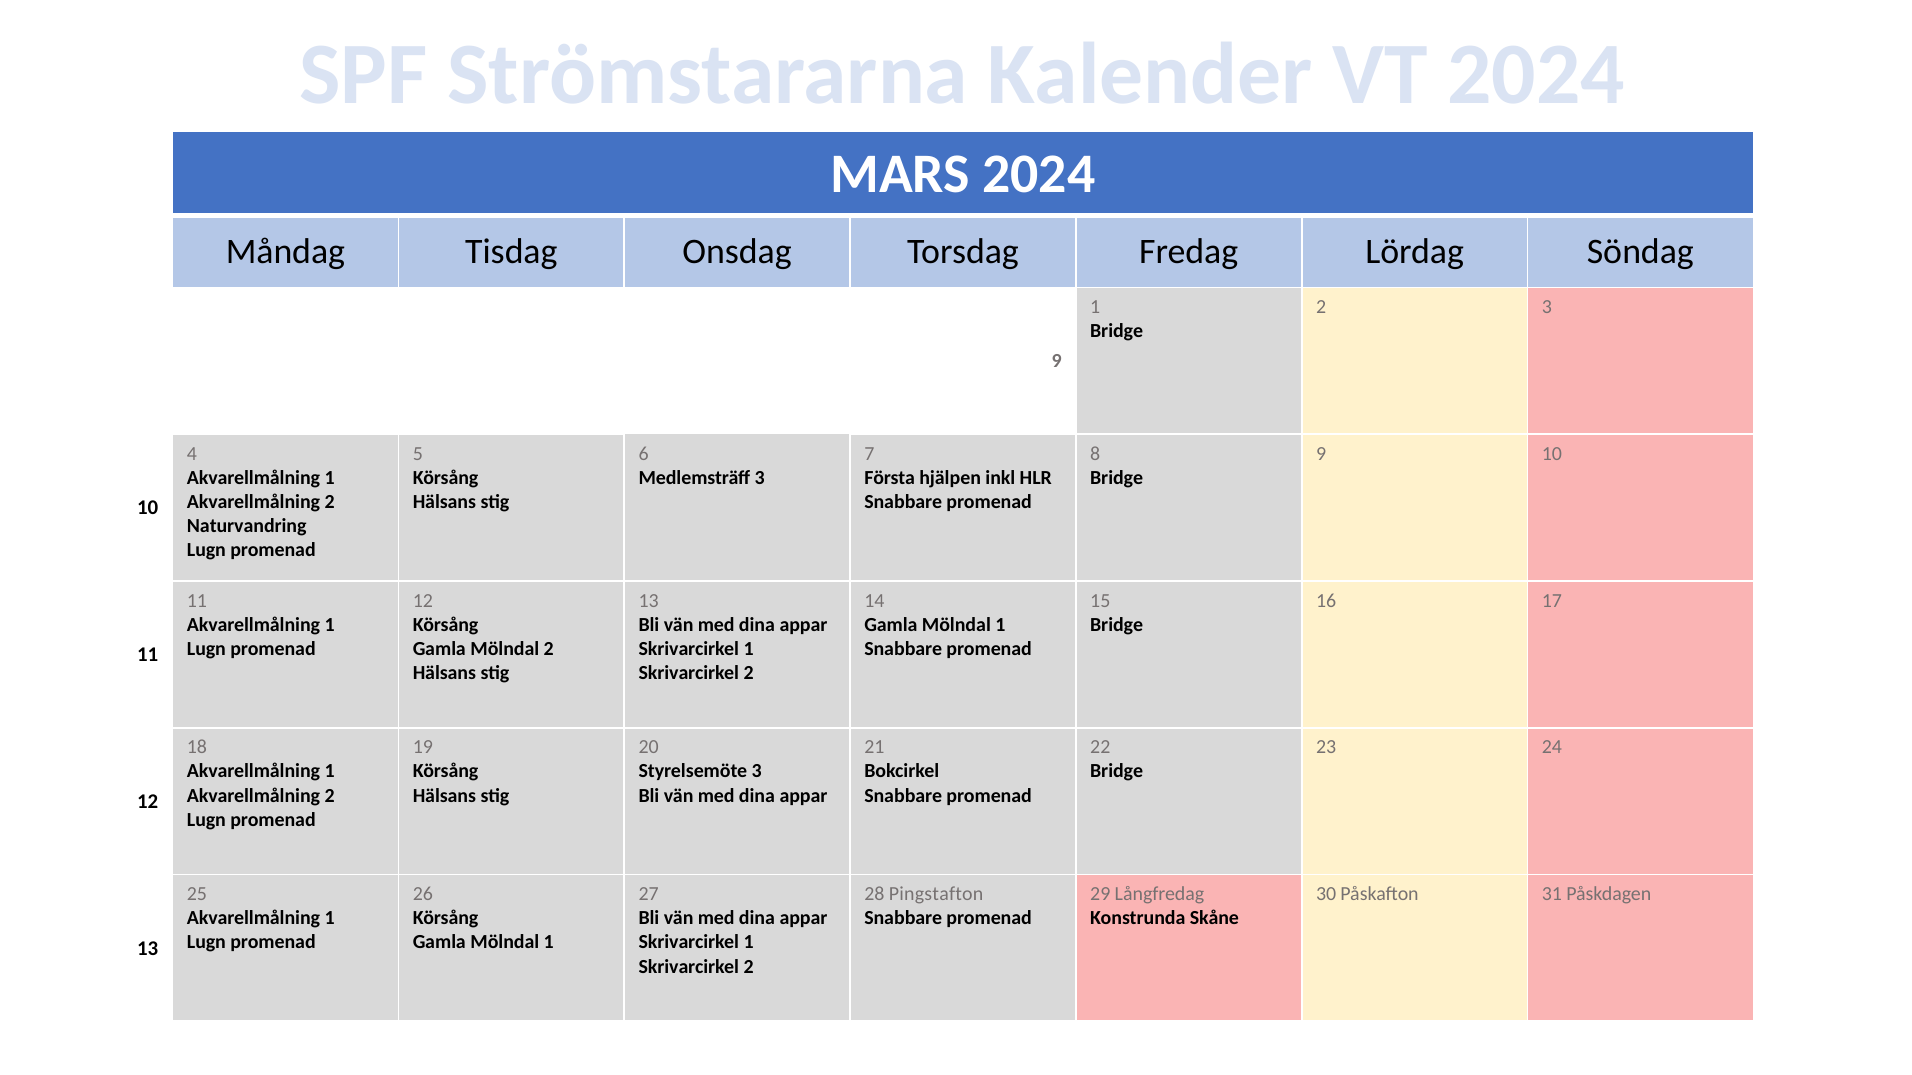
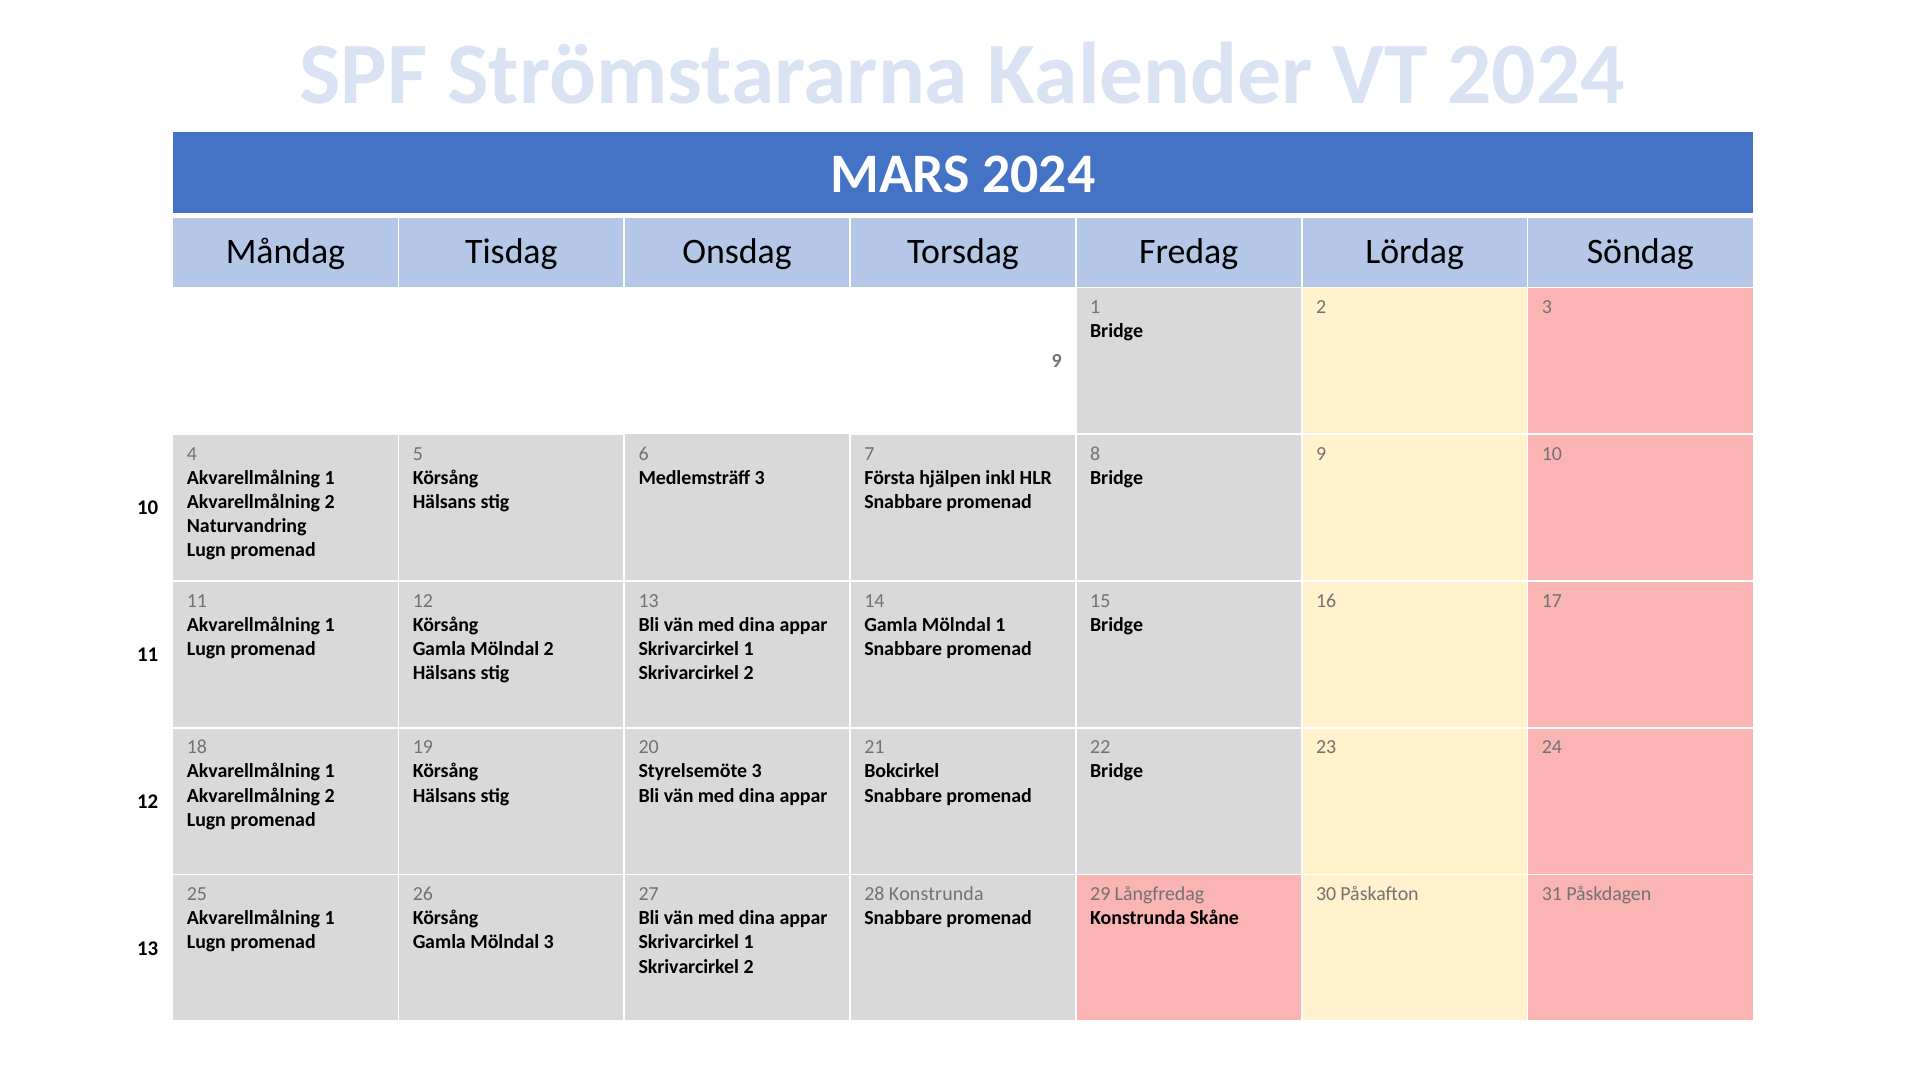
28 Pingstafton: Pingstafton -> Konstrunda (936, 894)
1: 1 -> 3 (549, 943)
